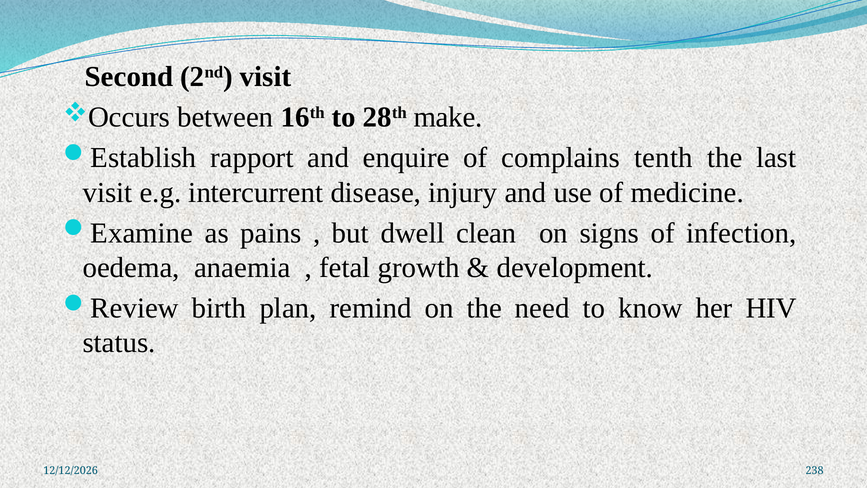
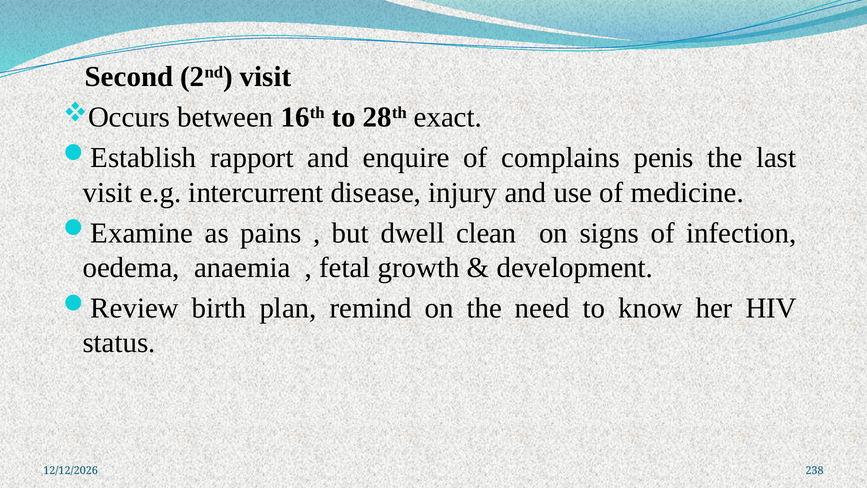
make: make -> exact (448, 117)
tenth: tenth -> penis (664, 158)
